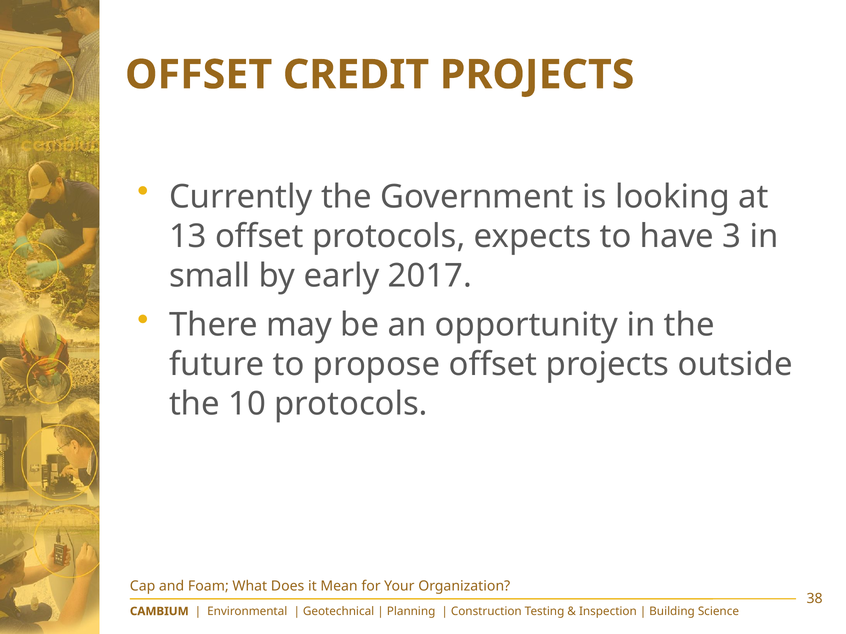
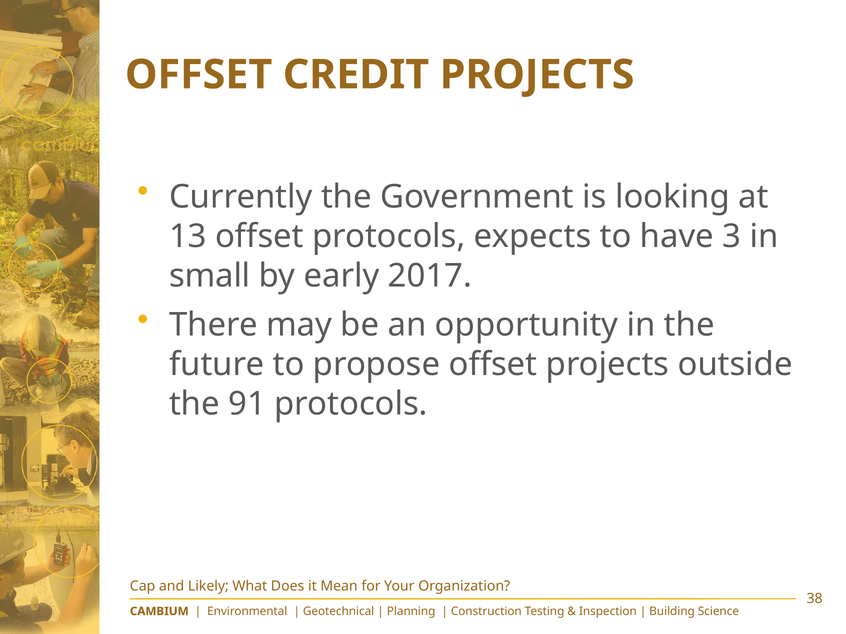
10: 10 -> 91 (247, 404)
Foam: Foam -> Likely (208, 587)
